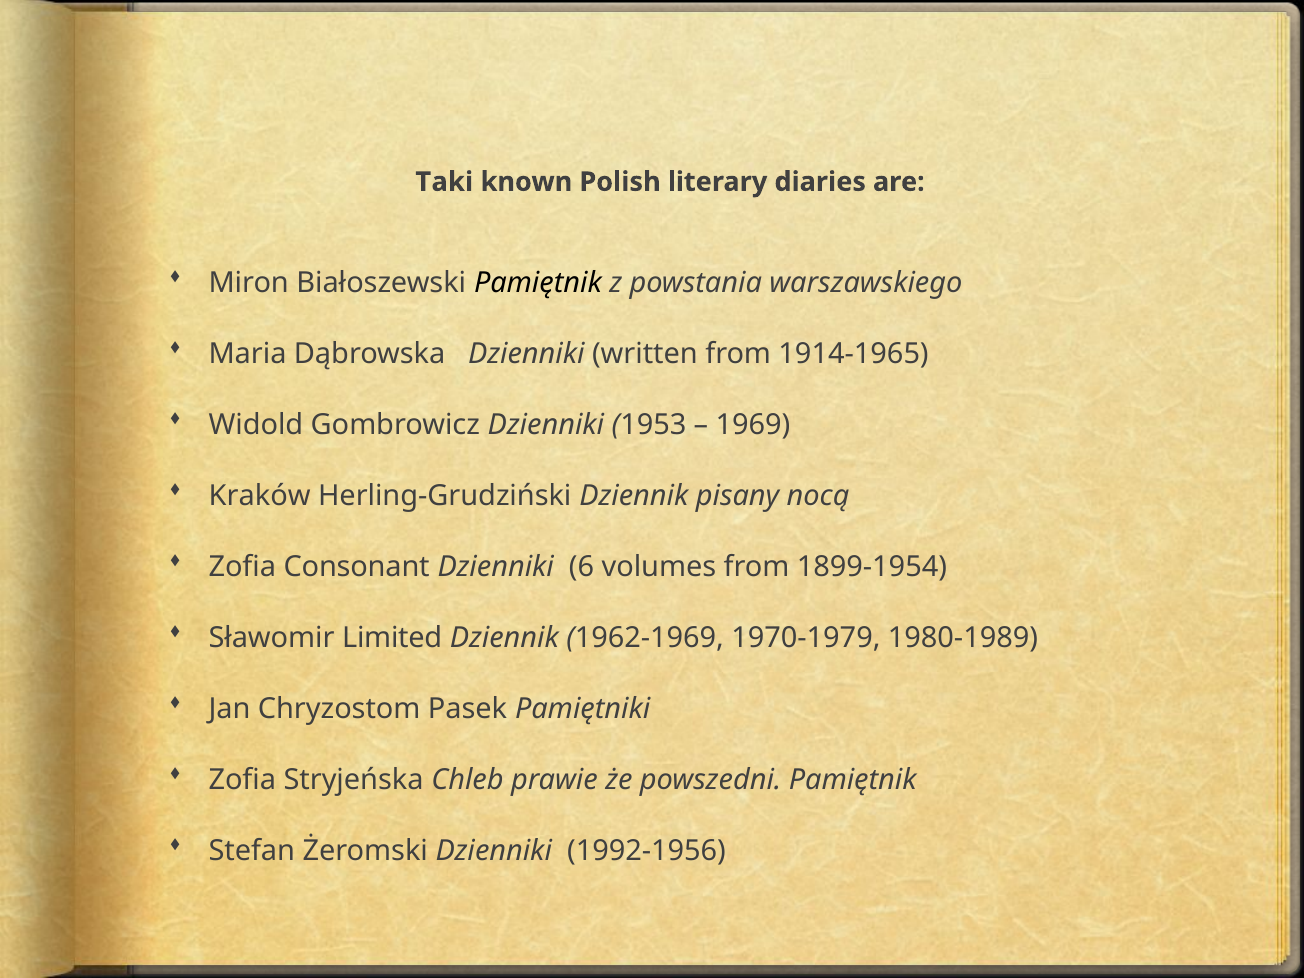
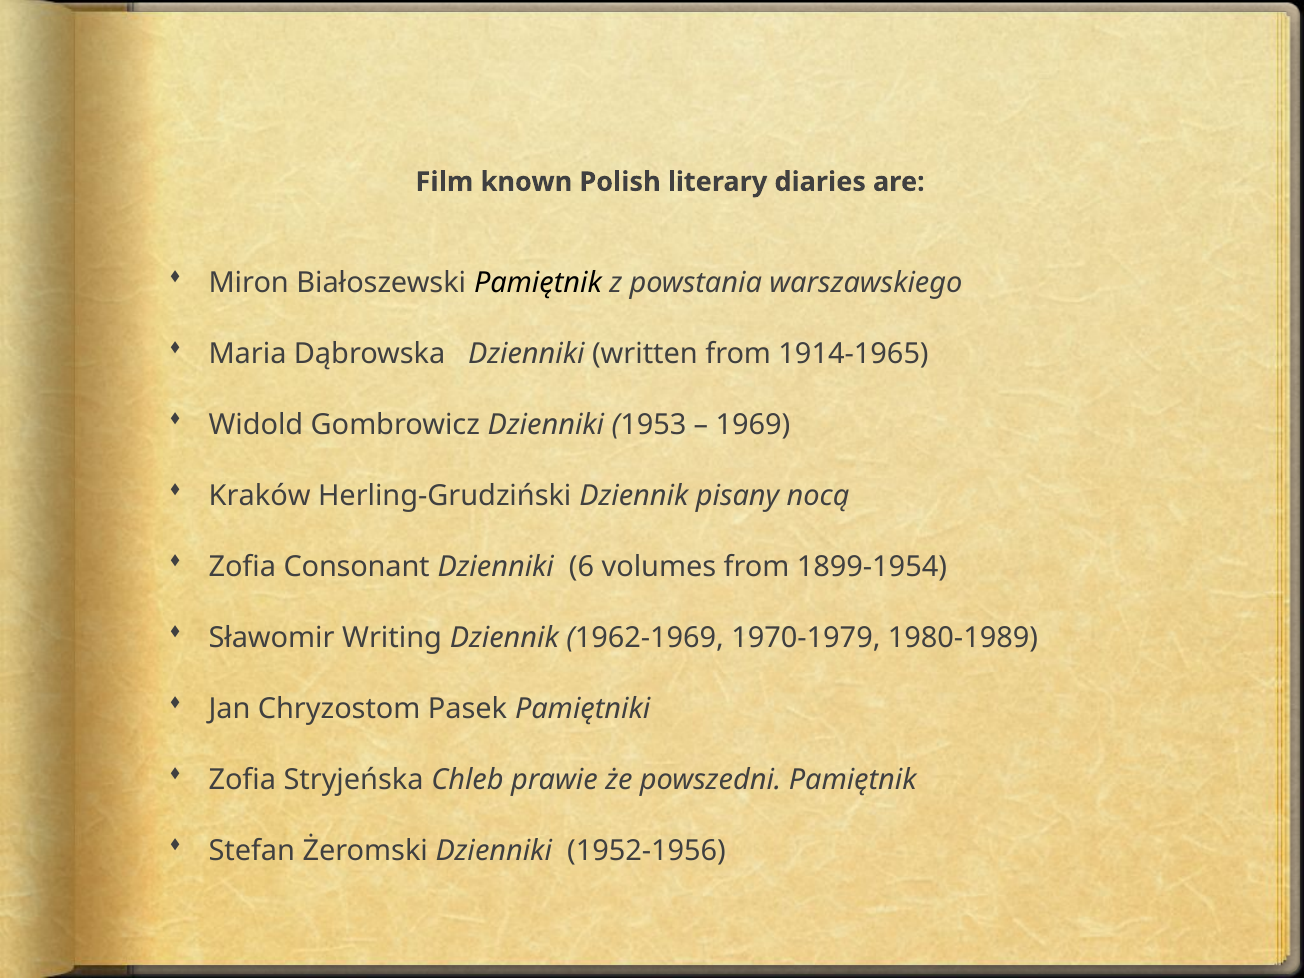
Taki: Taki -> Film (444, 182)
Limited: Limited -> Writing (392, 638)
1992-1956: 1992-1956 -> 1952-1956 (647, 851)
